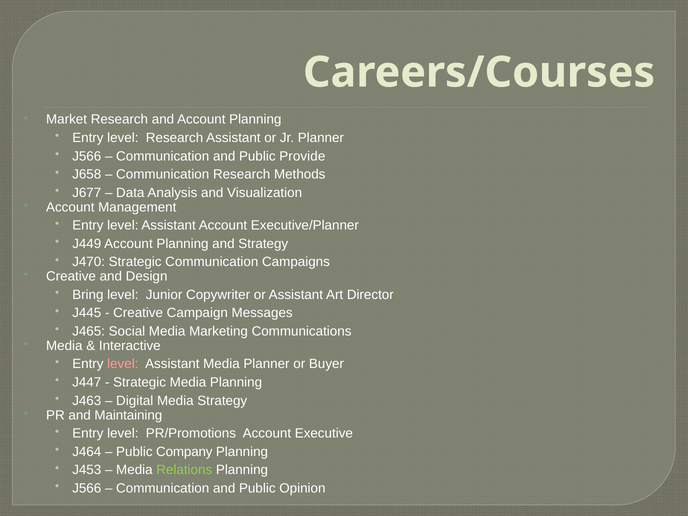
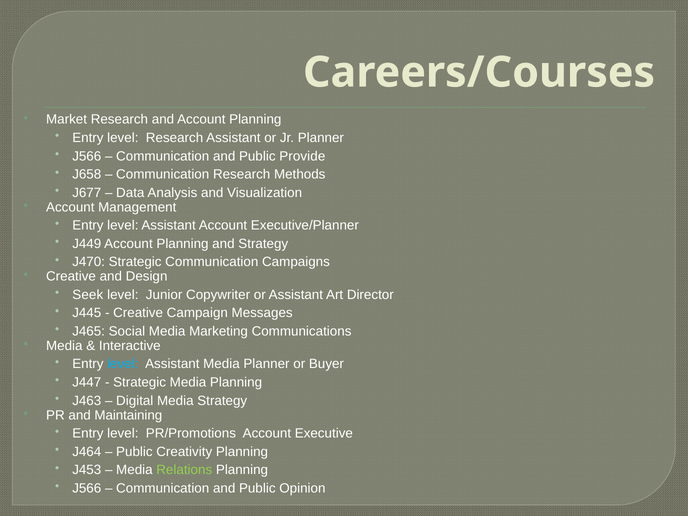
Bring: Bring -> Seek (88, 295)
level colour: pink -> light blue (123, 364)
Company: Company -> Creativity (184, 452)
